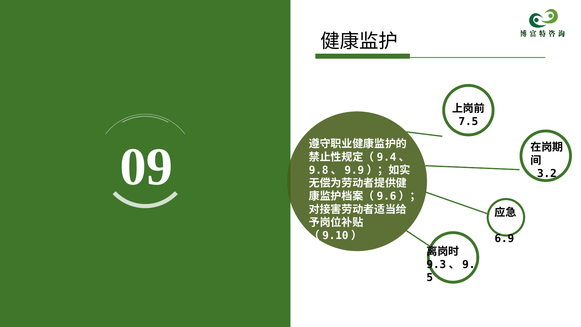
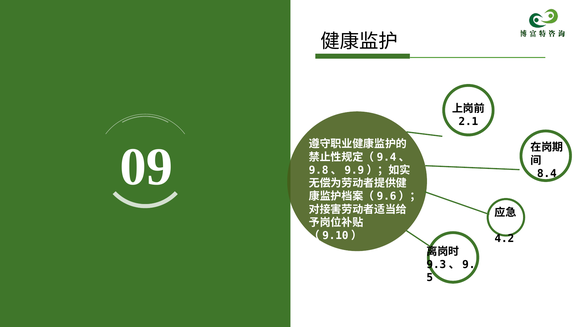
7.5: 7.5 -> 2.1 (468, 121)
3.2: 3.2 -> 8.4 (547, 173)
6.9: 6.9 -> 4.2 (504, 239)
